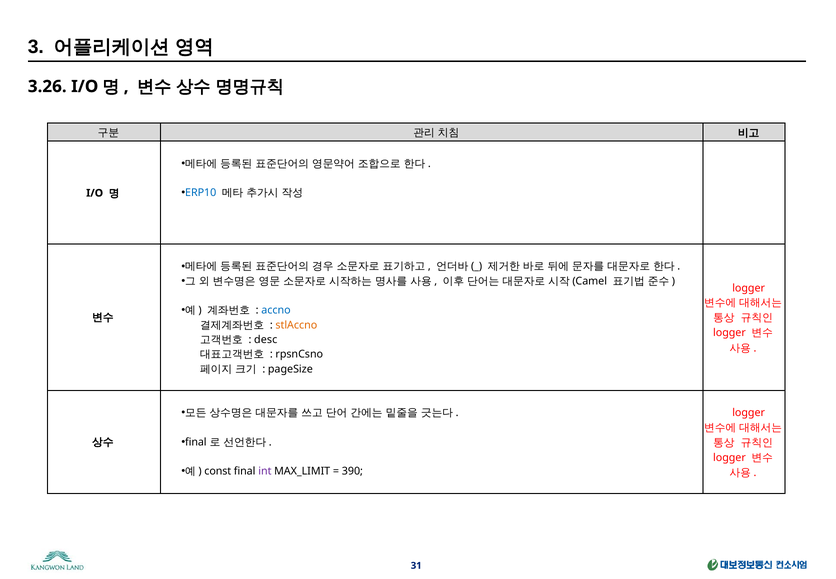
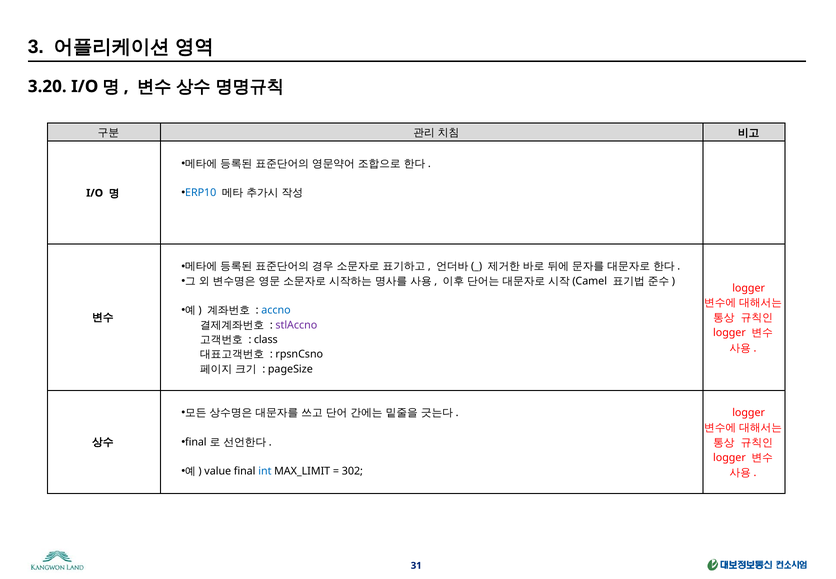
3.26: 3.26 -> 3.20 (47, 86)
stlAccno colour: orange -> purple (296, 325)
desc: desc -> class (266, 340)
const: const -> value (218, 471)
int colour: purple -> blue (265, 471)
390: 390 -> 302 (352, 471)
